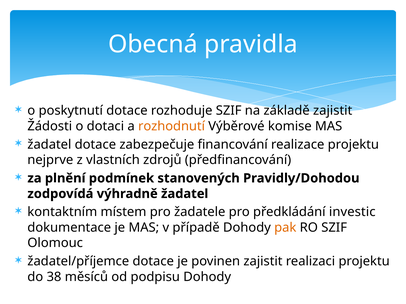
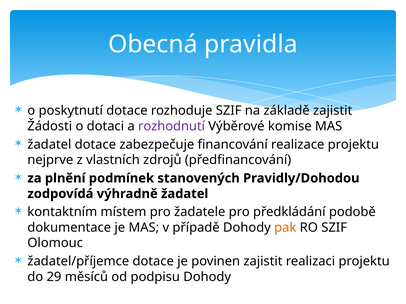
rozhodnutí colour: orange -> purple (172, 126)
investic: investic -> podobě (352, 212)
38: 38 -> 29 (54, 277)
